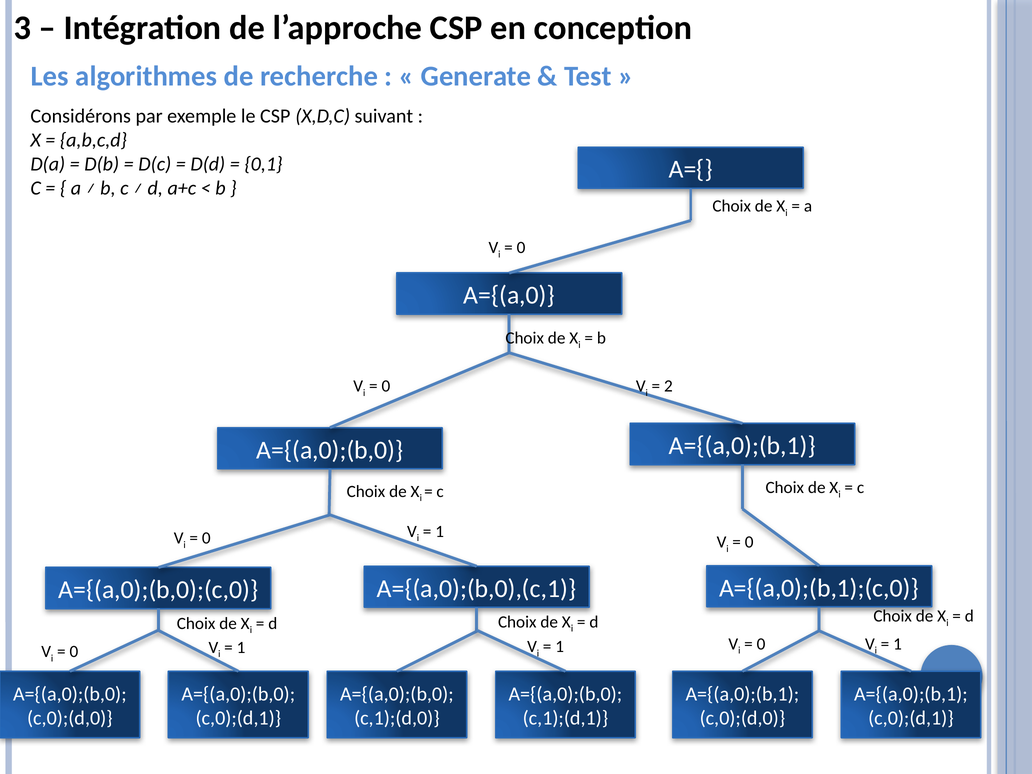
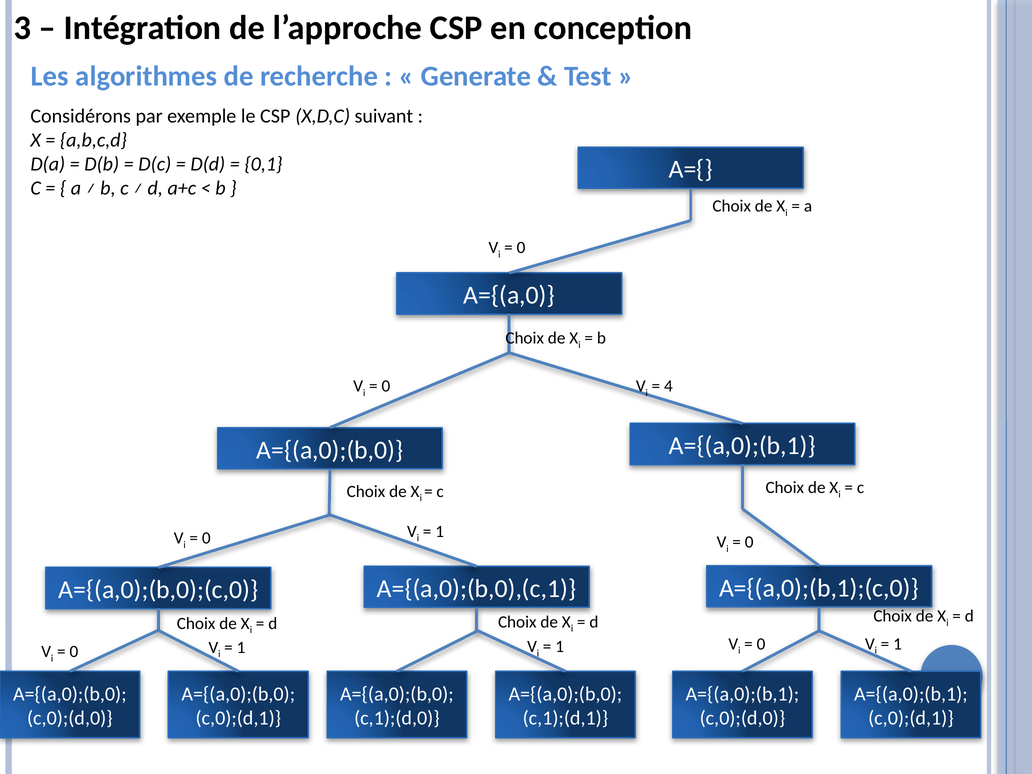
2: 2 -> 4 (668, 386)
